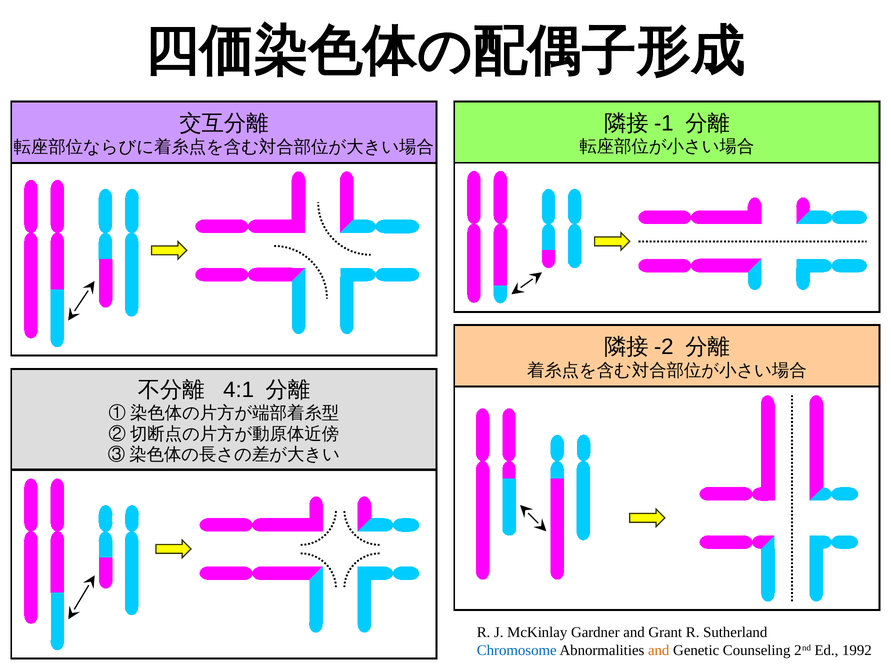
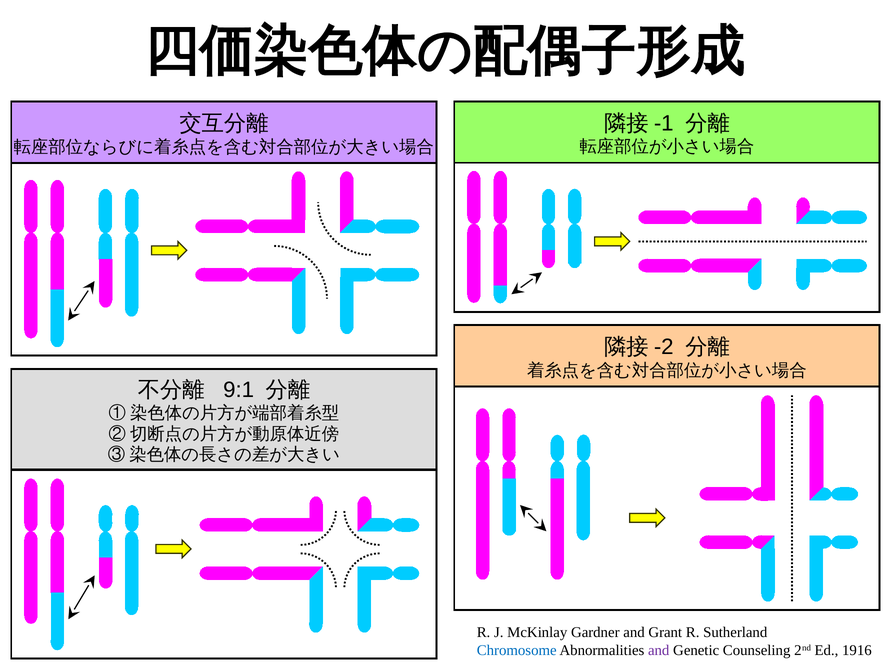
4:1: 4:1 -> 9:1 (239, 390)
and colour: orange -> purple (659, 651)
1992: 1992 -> 1916 (857, 651)
